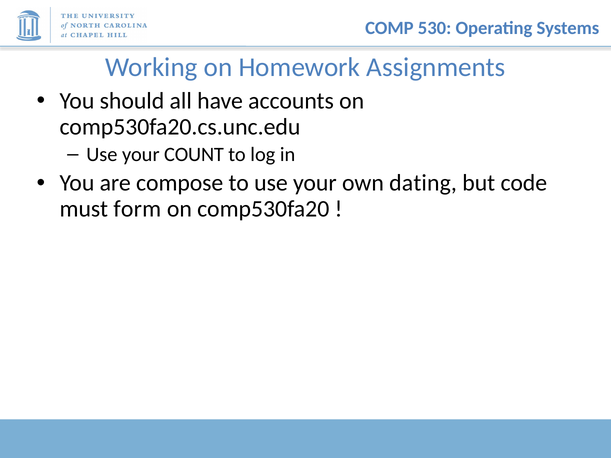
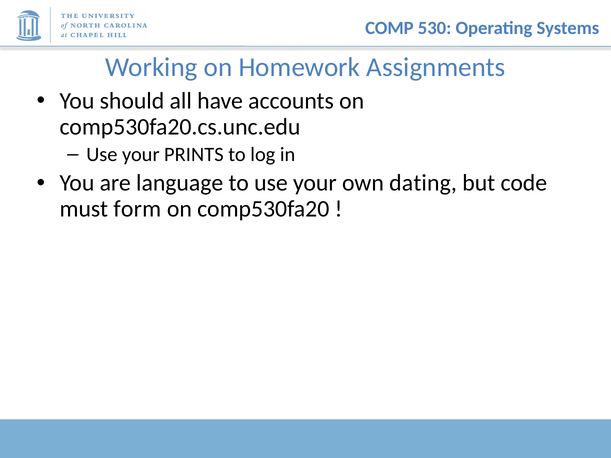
COUNT: COUNT -> PRINTS (194, 155)
compose: compose -> language (180, 183)
